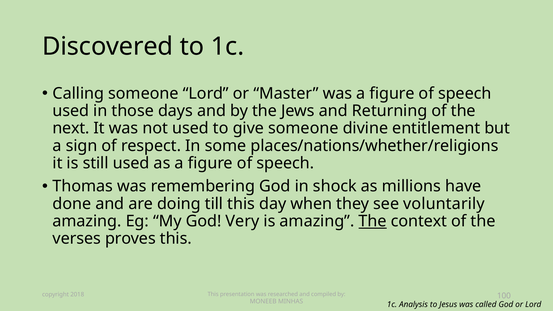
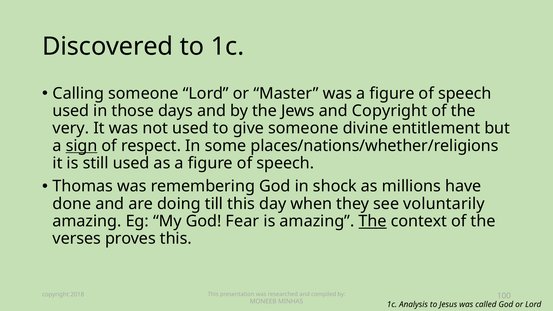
and Returning: Returning -> Copyright (390, 111)
next: next -> very (71, 128)
sign underline: none -> present (82, 146)
Very: Very -> Fear (242, 221)
